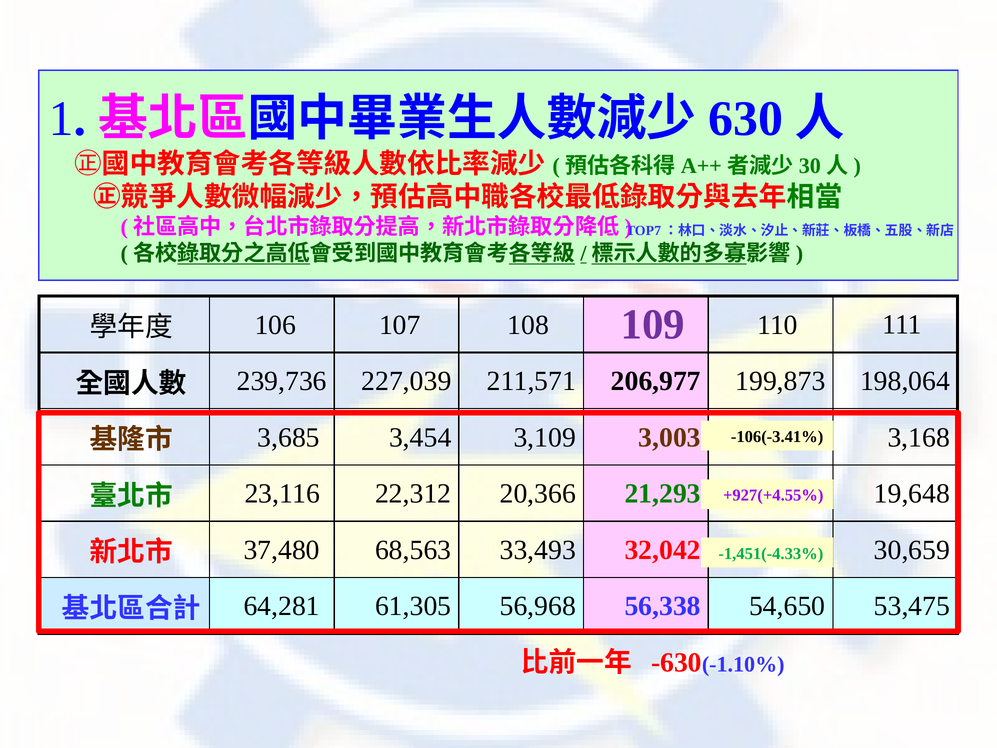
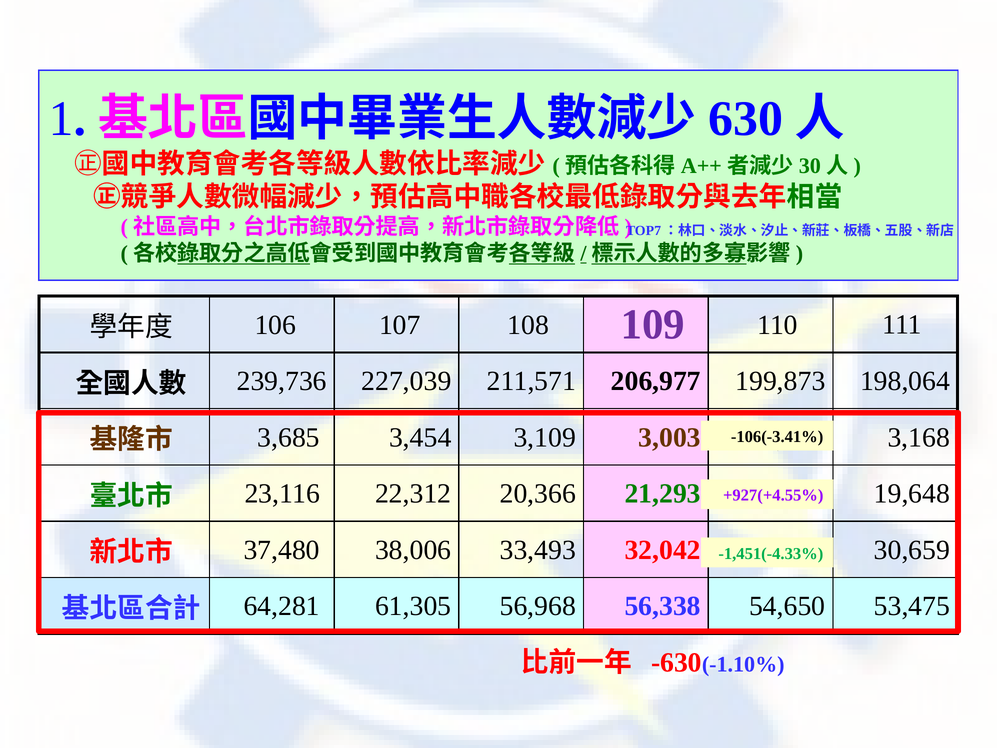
68,563: 68,563 -> 38,006 (413, 550)
